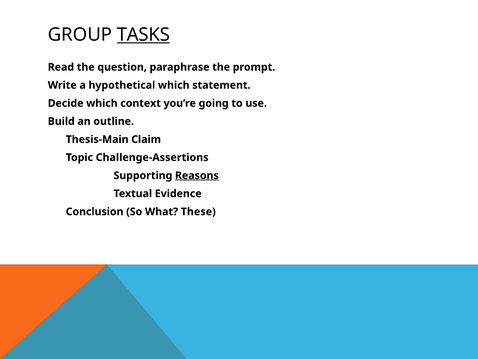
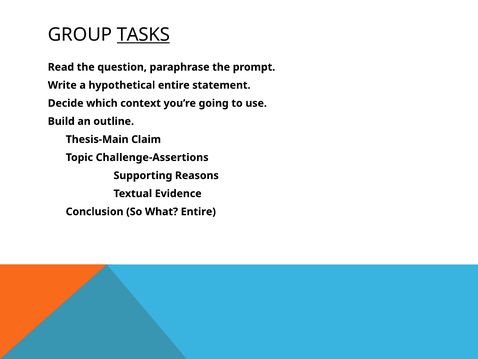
hypothetical which: which -> entire (174, 85)
Reasons underline: present -> none (197, 175)
What These: These -> Entire (198, 211)
